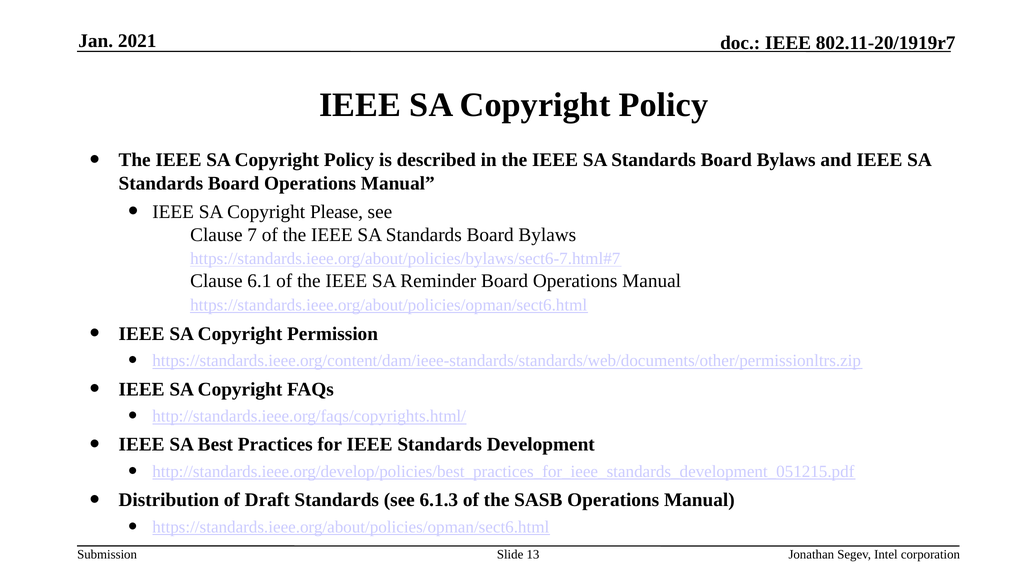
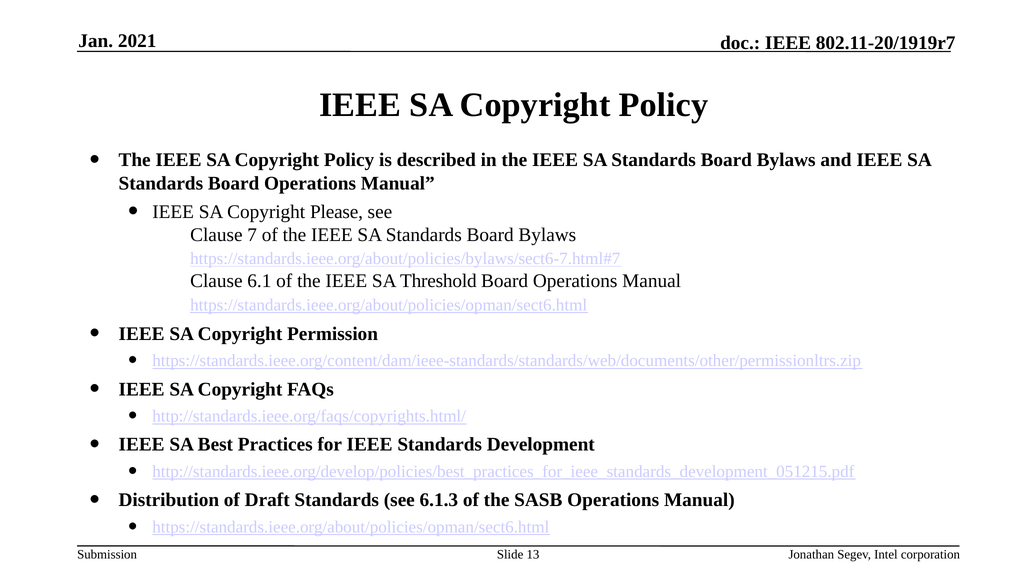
Reminder: Reminder -> Threshold (438, 281)
